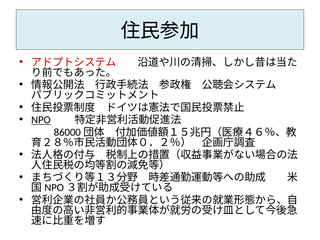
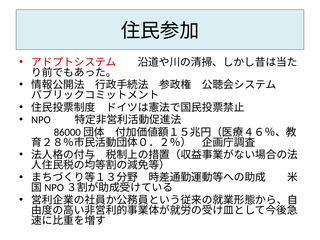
NPO underline: present -> none (41, 120)
